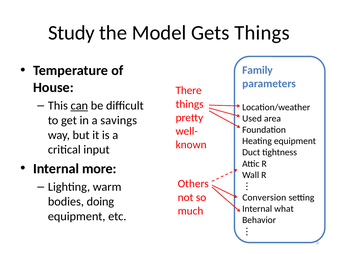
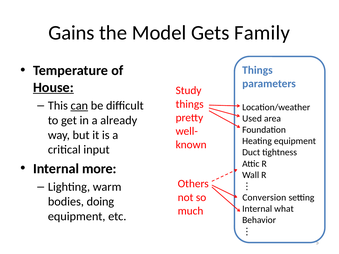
Study: Study -> Gains (71, 33)
Gets Things: Things -> Family (262, 33)
Family: Family -> Things (257, 70)
House underline: none -> present (53, 87)
There: There -> Study (189, 91)
savings: savings -> already (119, 120)
